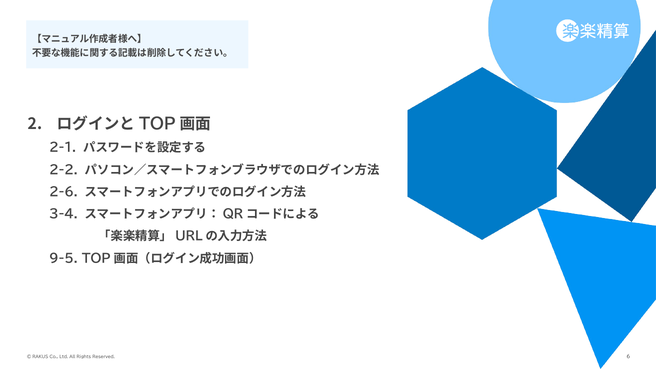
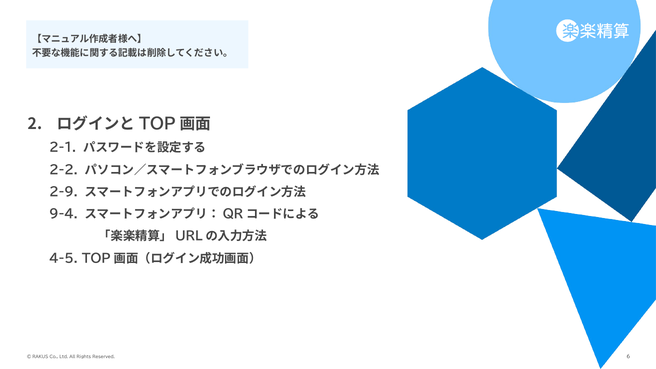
2-6: 2-6 -> 2-9 (64, 192)
3-4: 3-4 -> 9-4 (64, 214)
9-5: 9-5 -> 4-5 (64, 259)
